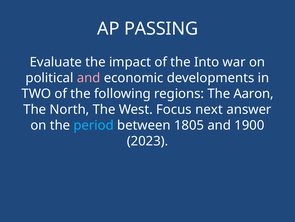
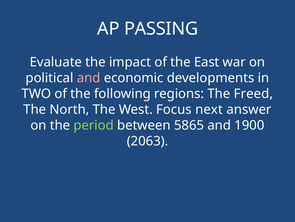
Into: Into -> East (207, 62)
Aaron: Aaron -> Freed (253, 93)
period colour: light blue -> light green (94, 125)
1805: 1805 -> 5865 (189, 125)
2023: 2023 -> 2063 (148, 141)
